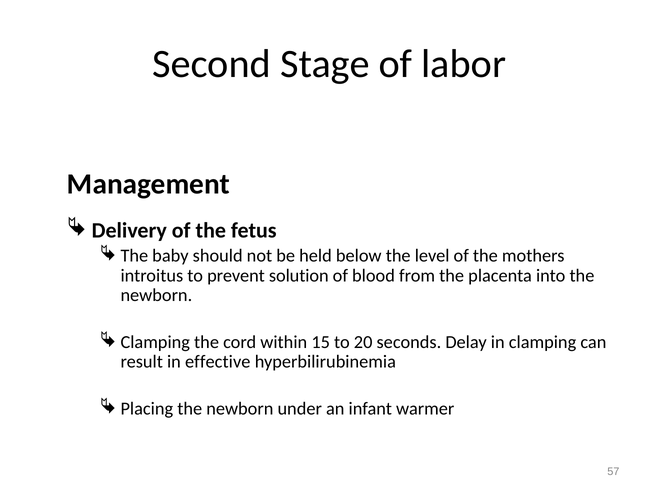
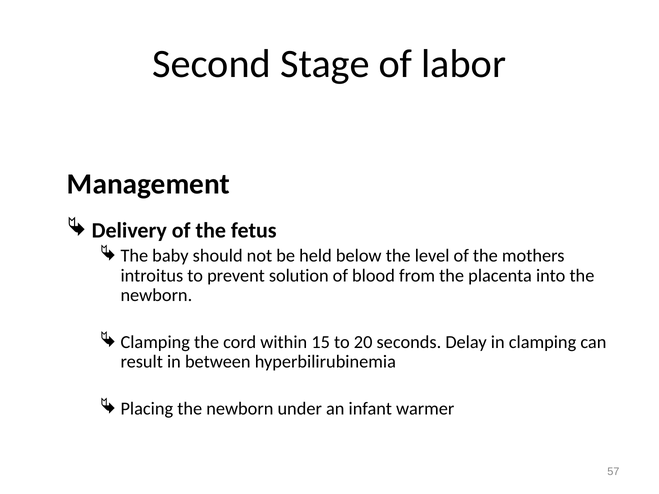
effective: effective -> between (218, 362)
